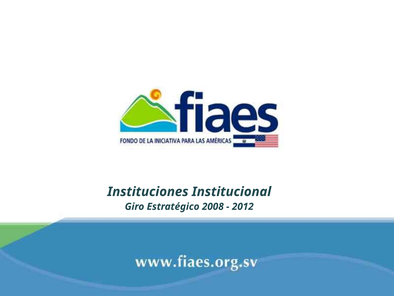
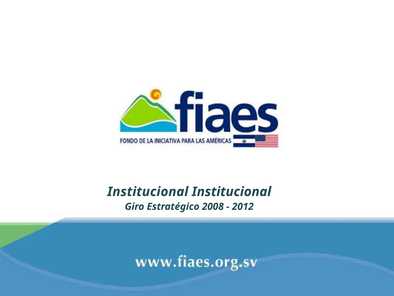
Instituciones: Instituciones -> Institucional (148, 191)
